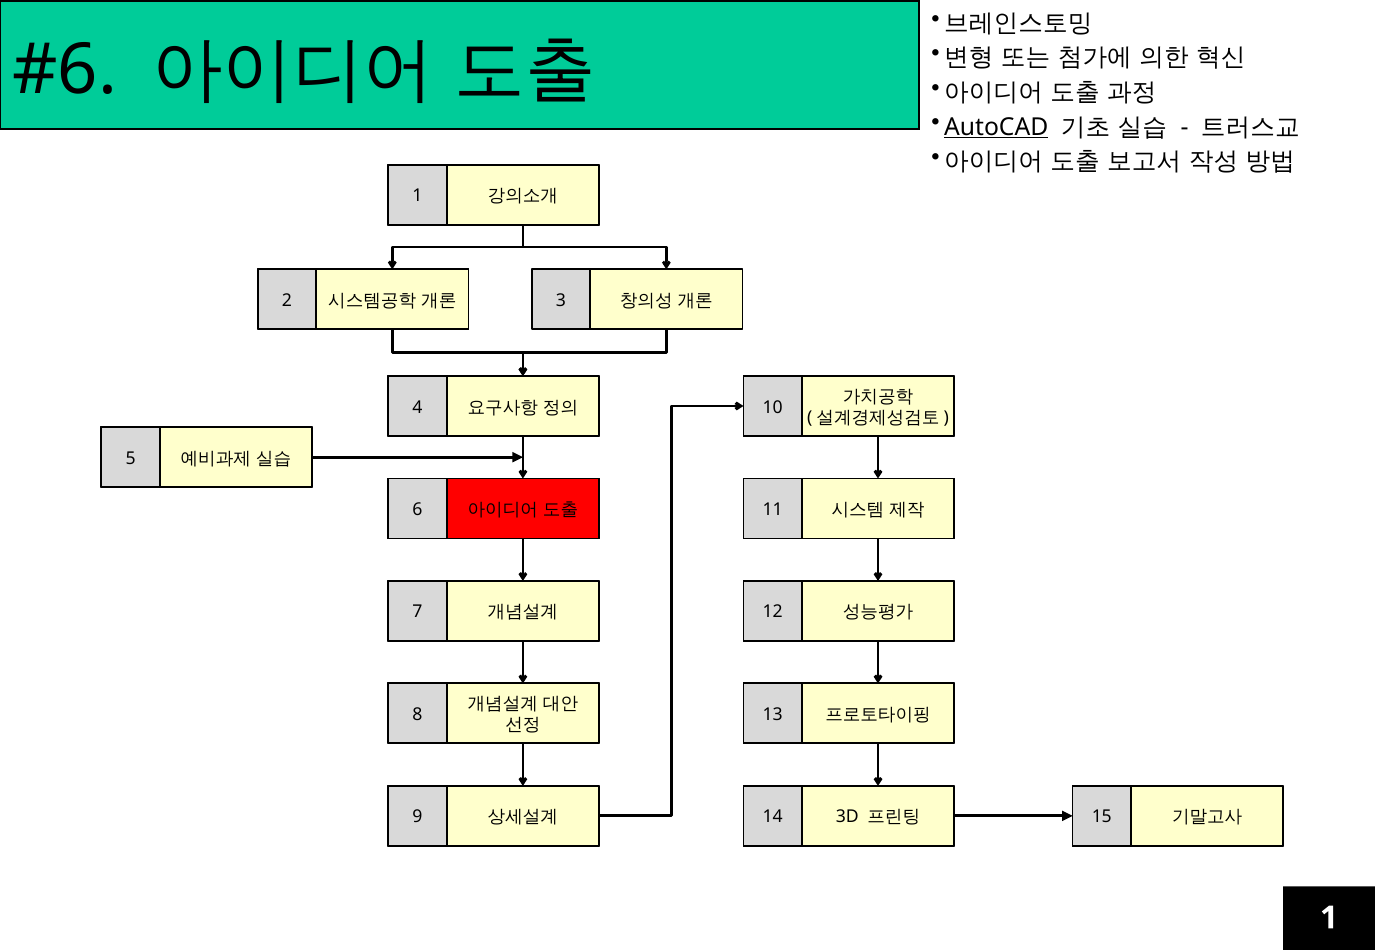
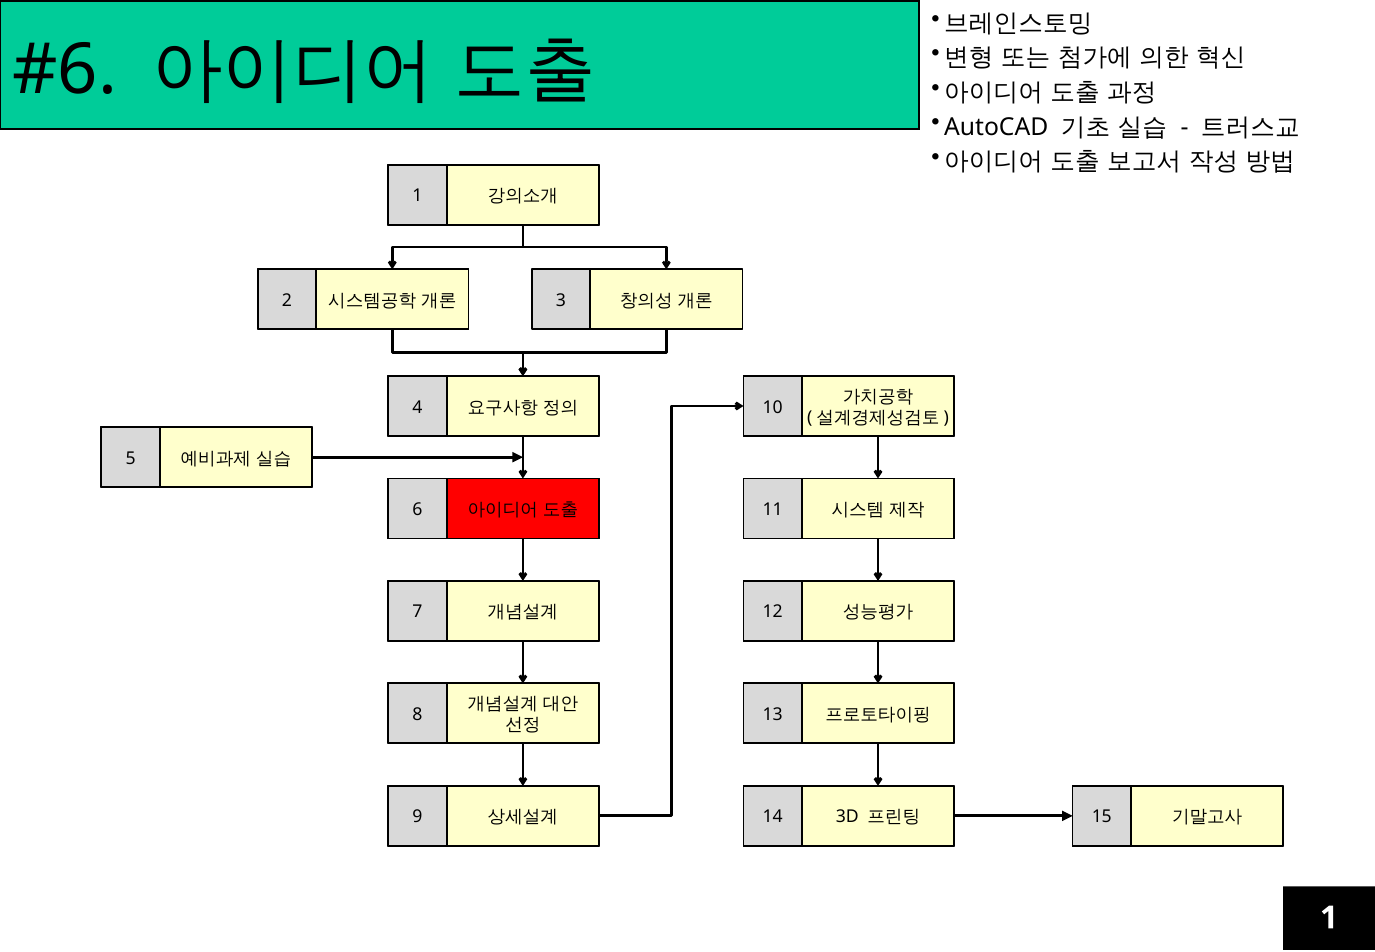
AutoCAD underline: present -> none (996, 127)
